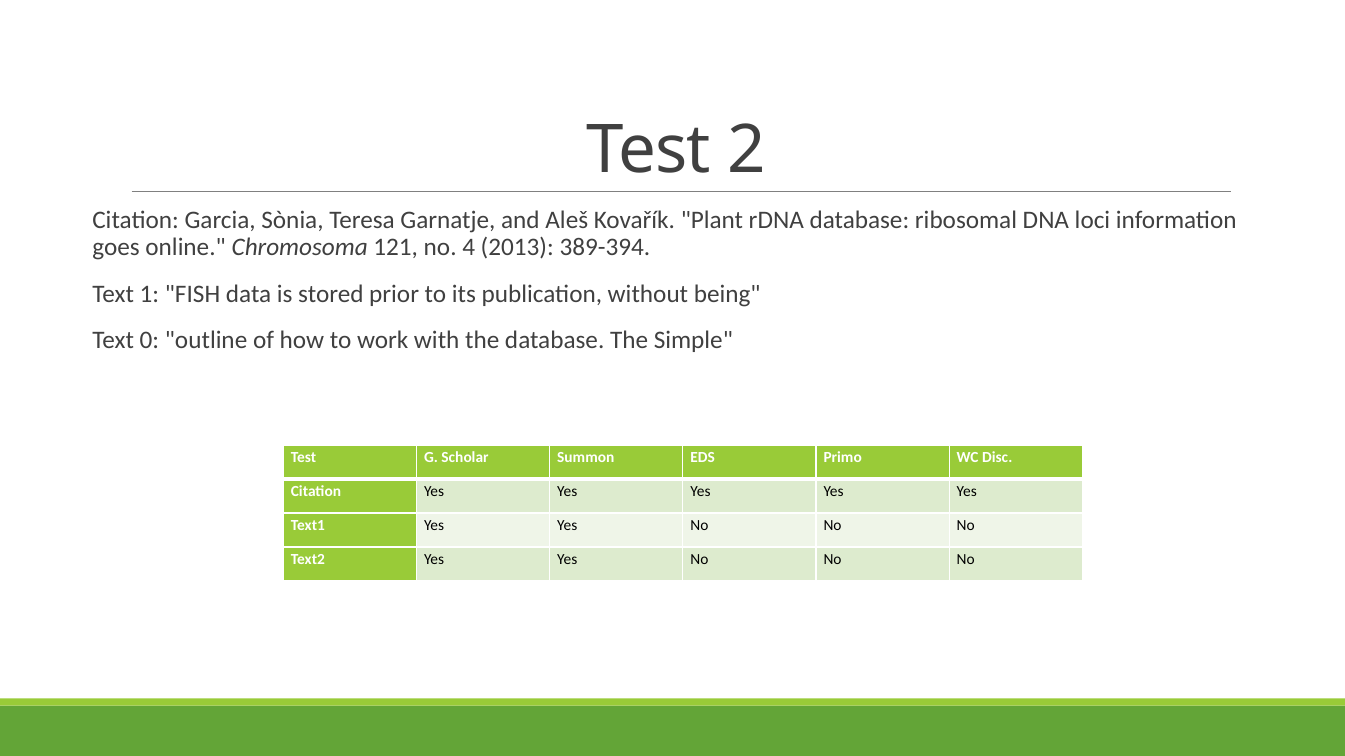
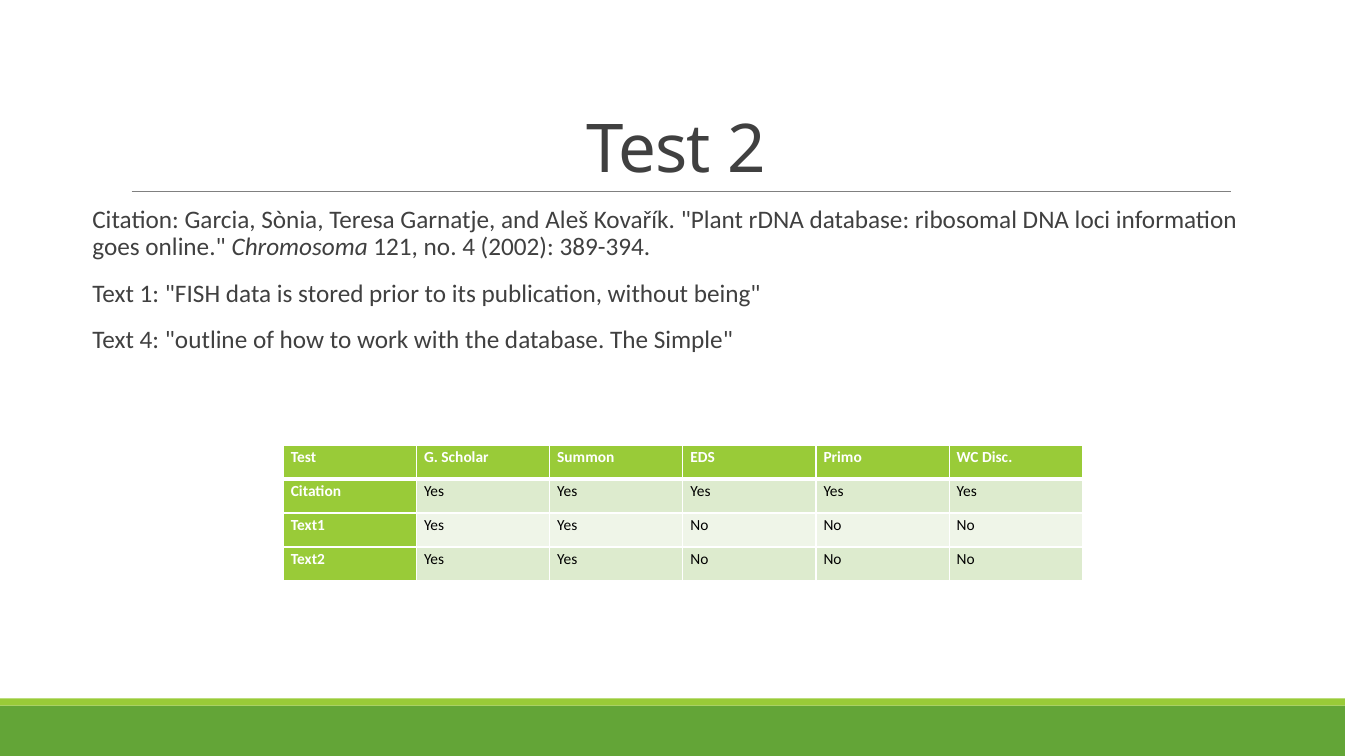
2013: 2013 -> 2002 (517, 247)
Text 0: 0 -> 4 (149, 341)
